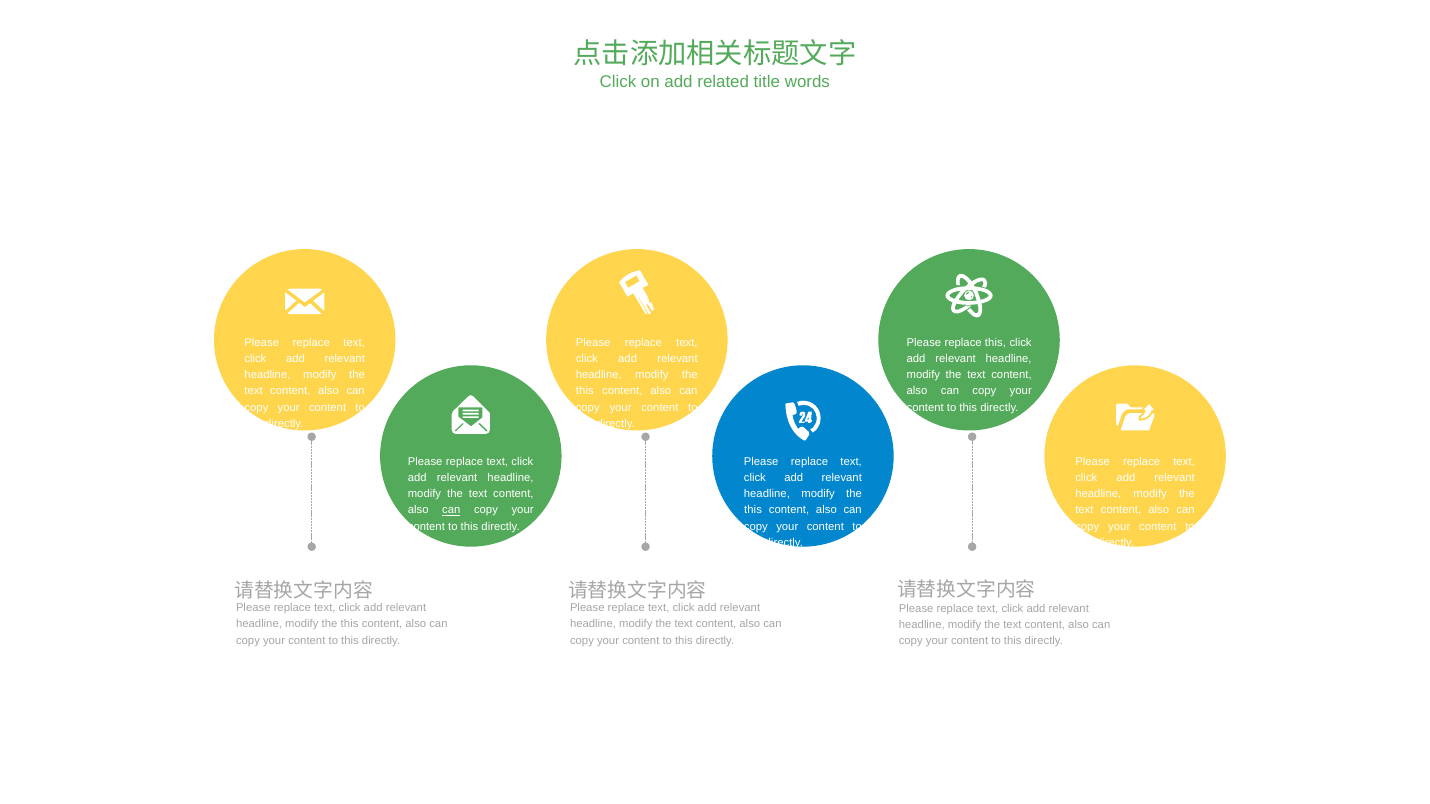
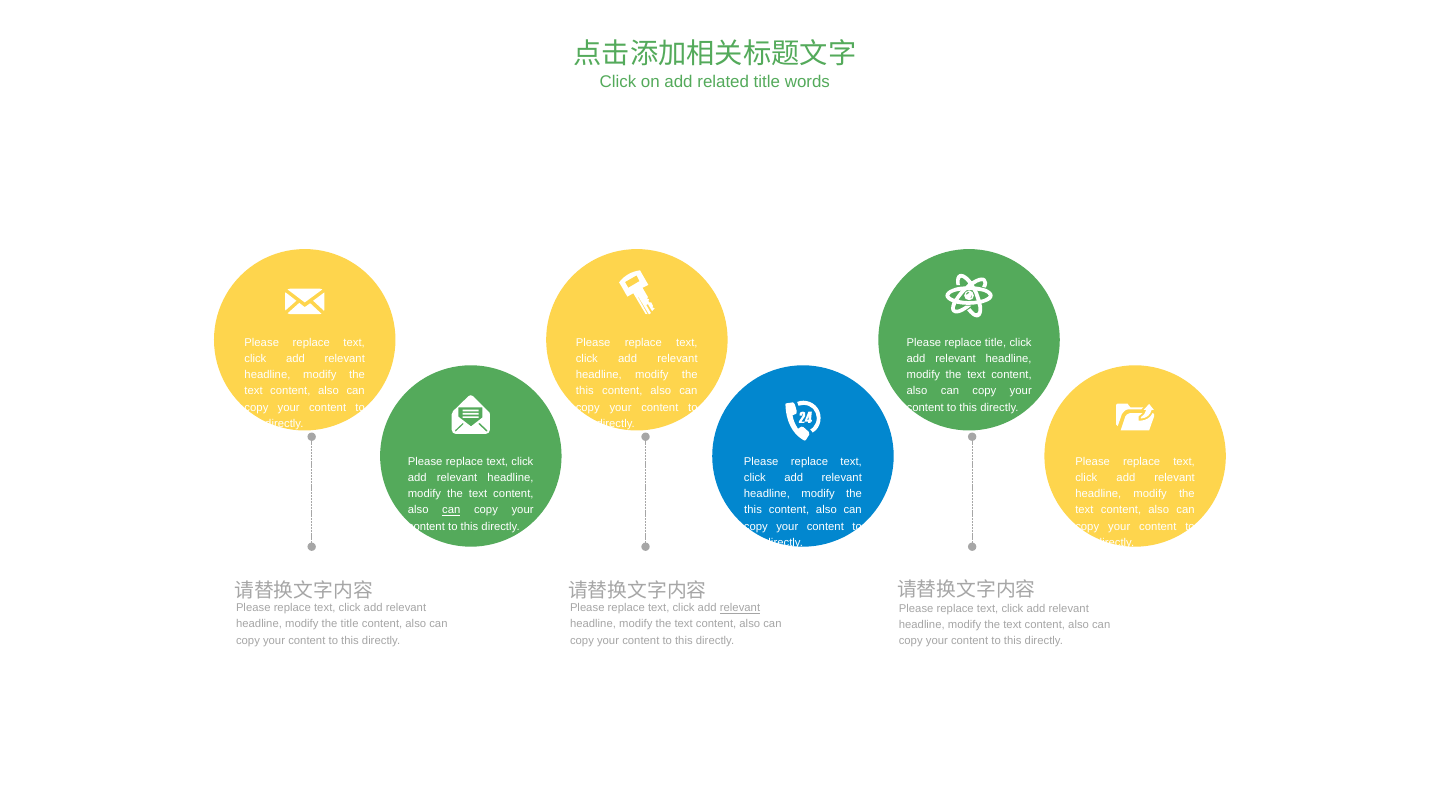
replace this: this -> title (996, 343)
relevant underline: none -> present (740, 608)
this: this -> title (350, 624)
